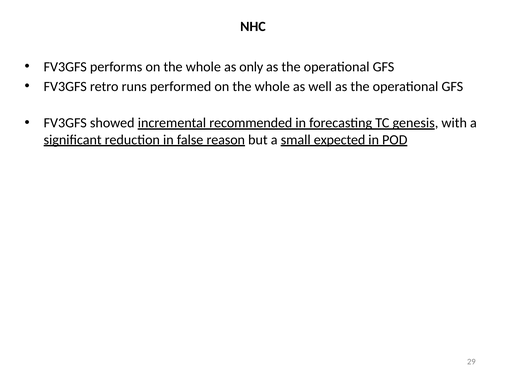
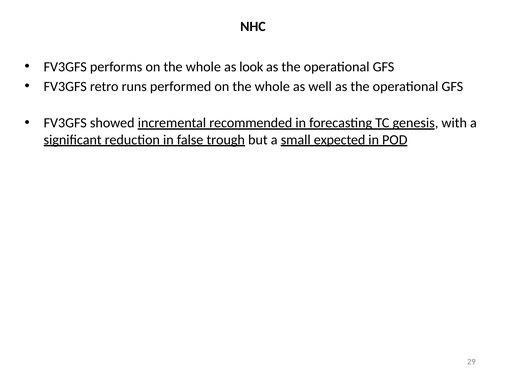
only: only -> look (251, 67)
reason: reason -> trough (226, 140)
